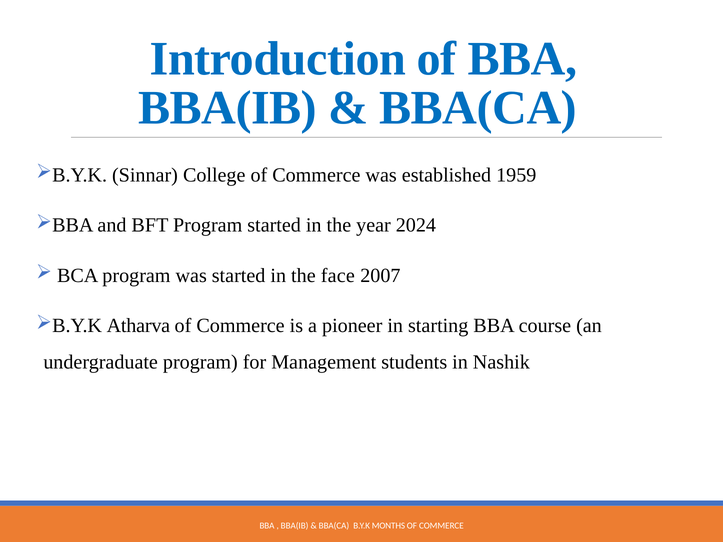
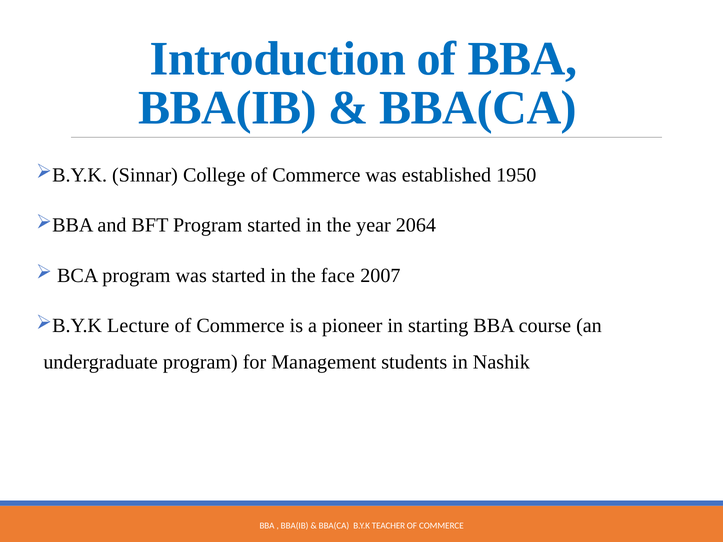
1959: 1959 -> 1950 (516, 175)
2024: 2024 -> 2064 (416, 225)
Atharva: Atharva -> Lecture (138, 326)
MONTHS: MONTHS -> TEACHER (388, 526)
